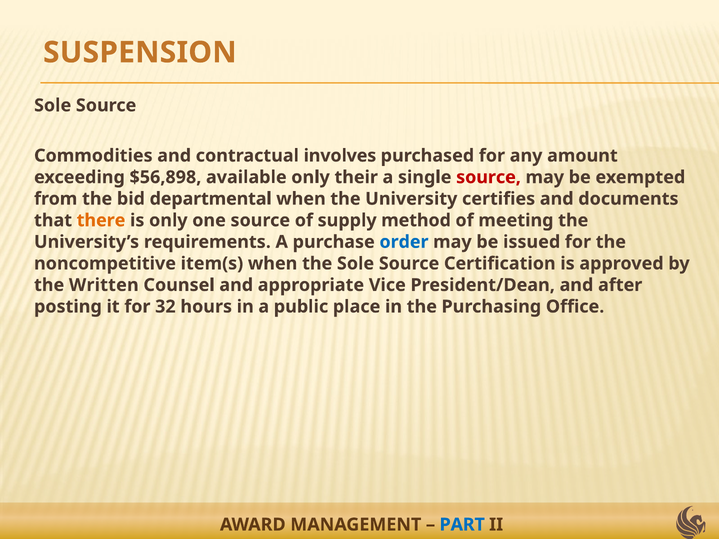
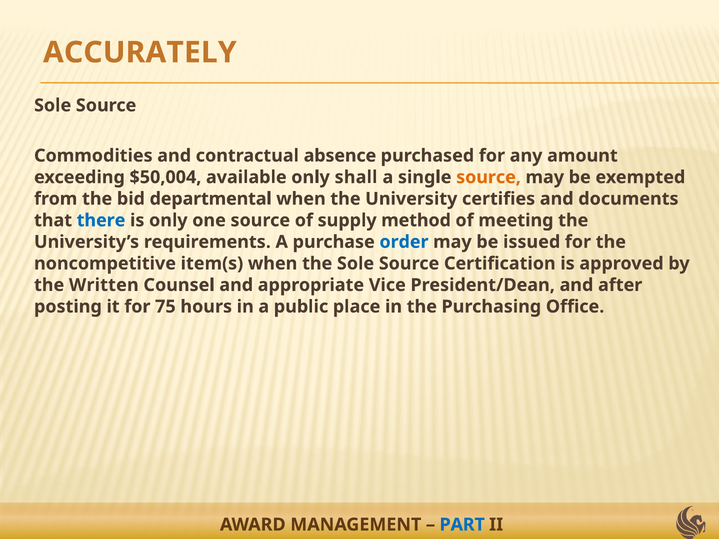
SUSPENSION: SUSPENSION -> ACCURATELY (140, 52)
involves: involves -> absence (340, 156)
$56,898: $56,898 -> $50,004 (165, 177)
their: their -> shall (356, 177)
source colour: red -> orange (489, 177)
there colour: orange -> blue (101, 220)
32: 32 -> 75 (165, 307)
